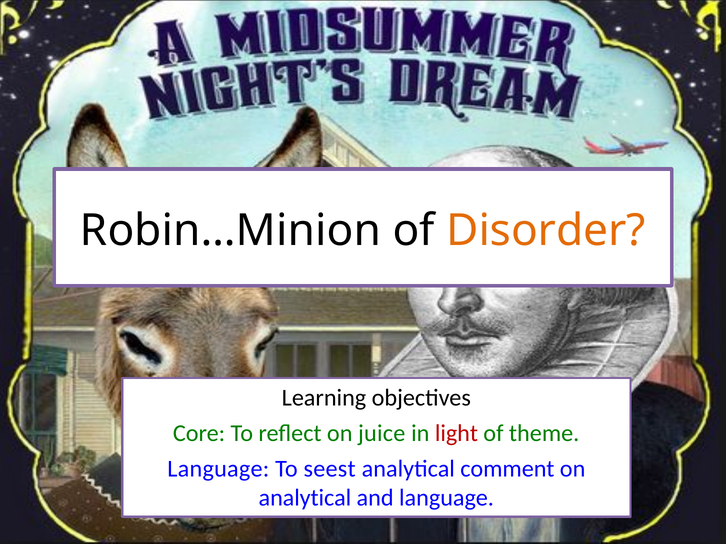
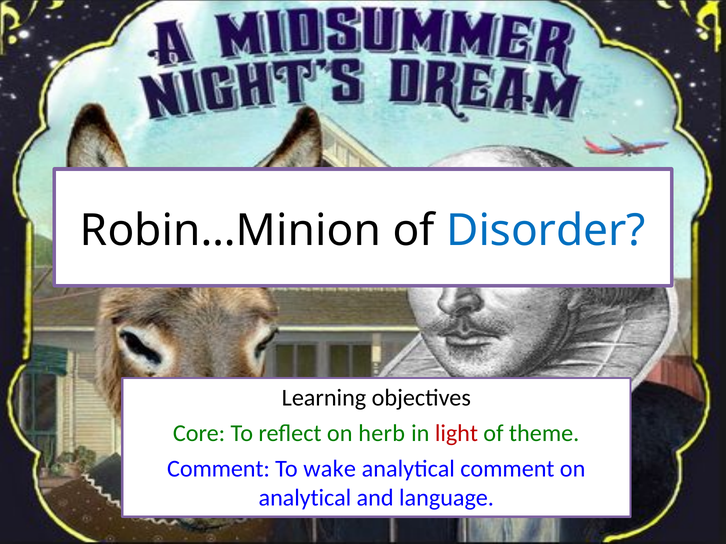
Disorder colour: orange -> blue (546, 231)
juice: juice -> herb (382, 433)
Language: Language -> Comment (218, 469)
seest: seest -> wake (330, 469)
